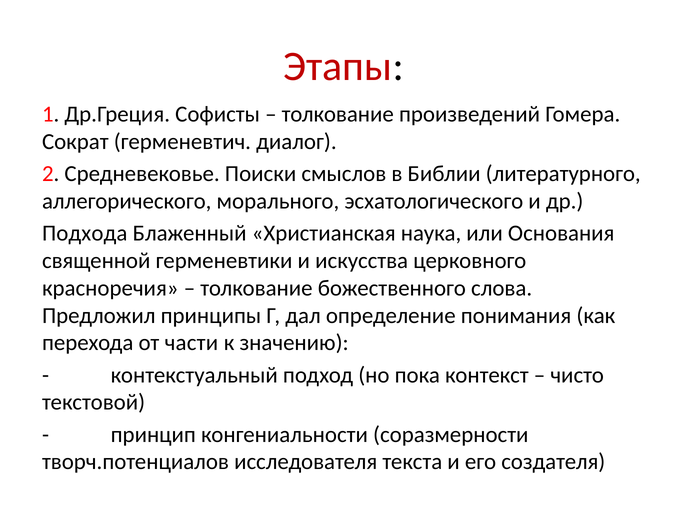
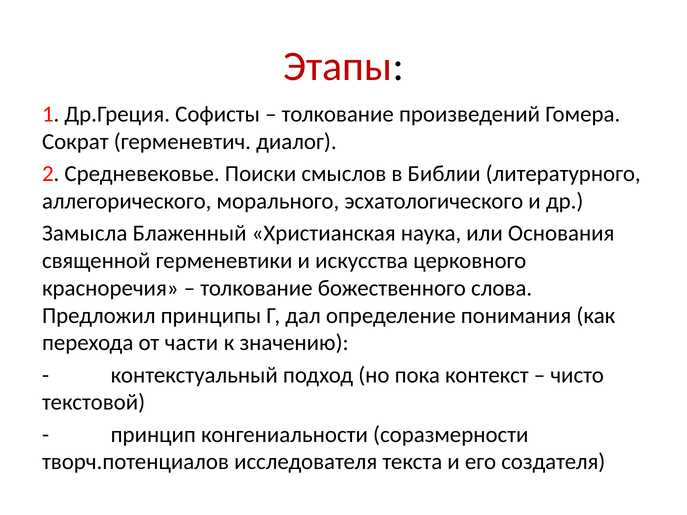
Подхода: Подхода -> Замысла (85, 233)
